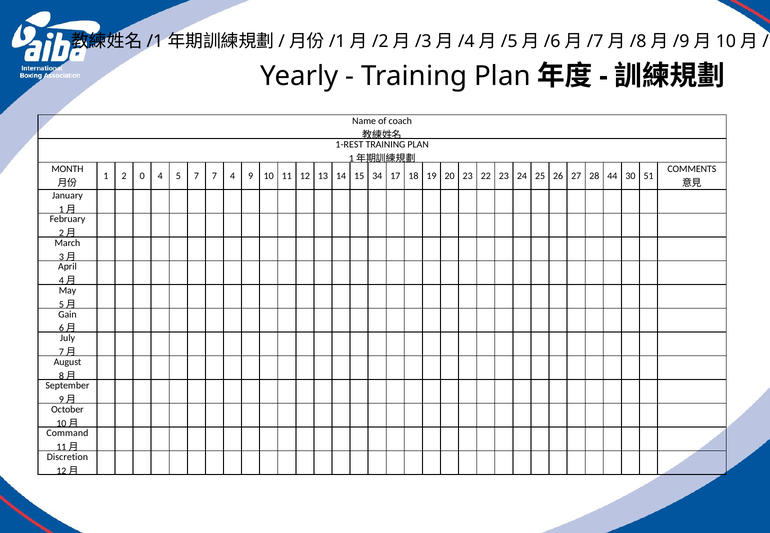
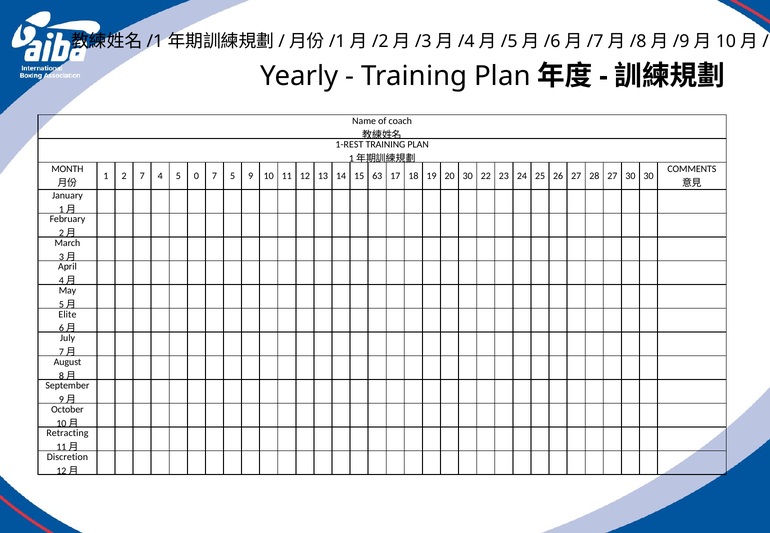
2 0: 0 -> 7 (142, 176)
5 7: 7 -> 0 (196, 176)
7 4: 4 -> 5 (233, 176)
34: 34 -> 63 (377, 176)
20 23: 23 -> 30 (468, 176)
28 44: 44 -> 27 (612, 176)
30 51: 51 -> 30 (649, 176)
Gain: Gain -> Elite (67, 314)
Command: Command -> Retracting (67, 433)
